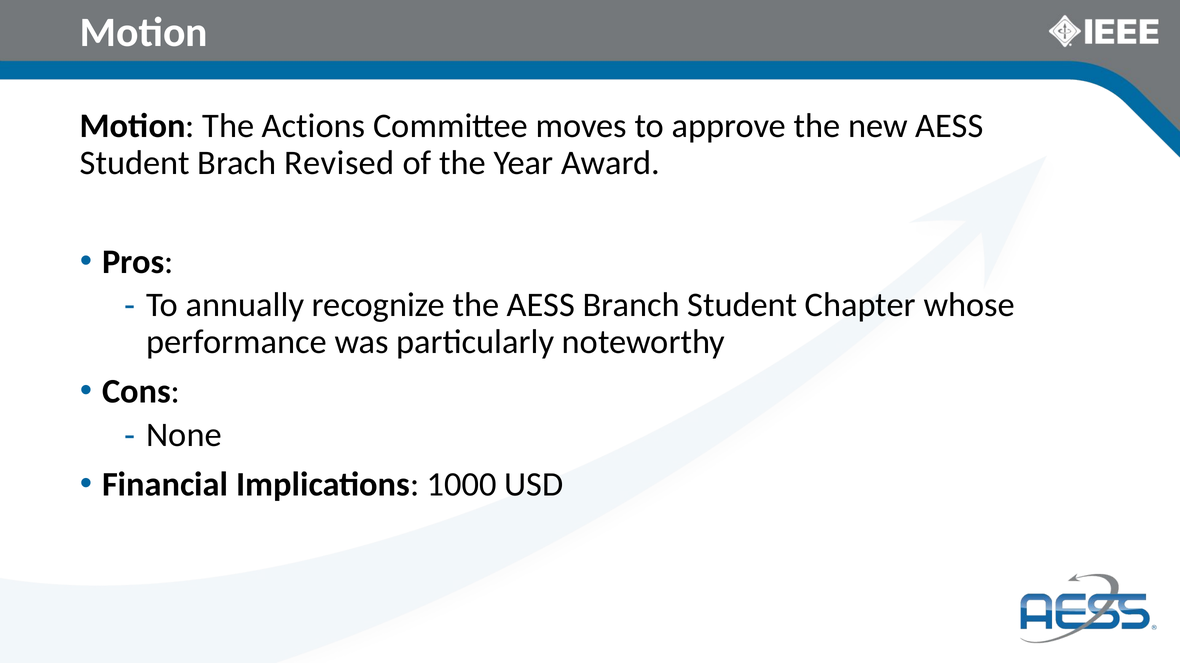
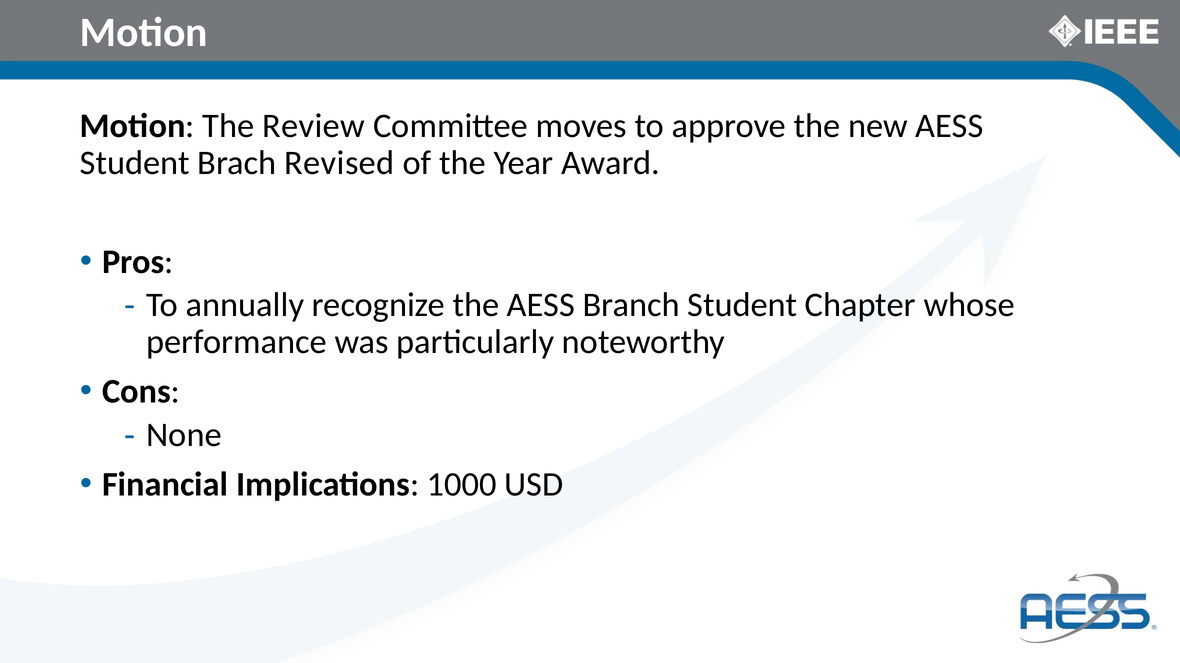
Actions: Actions -> Review (314, 126)
